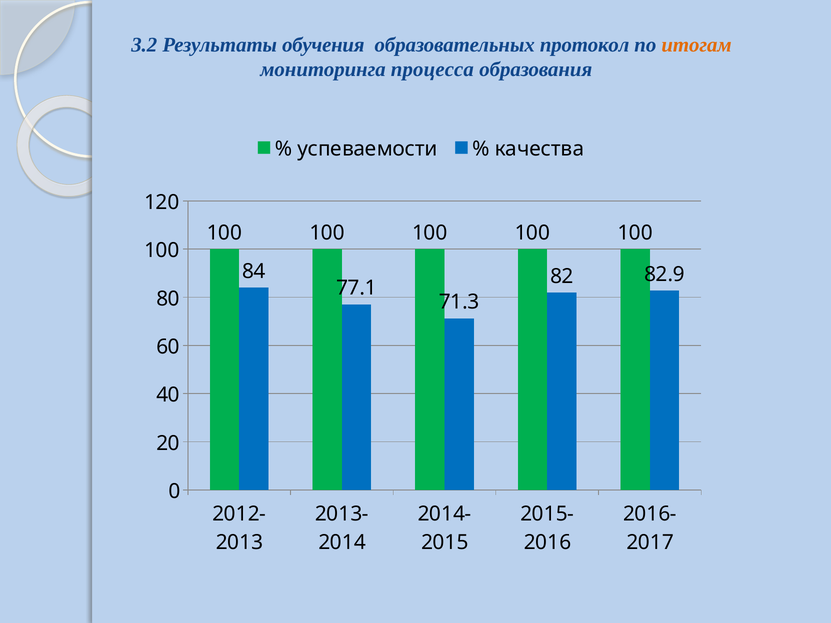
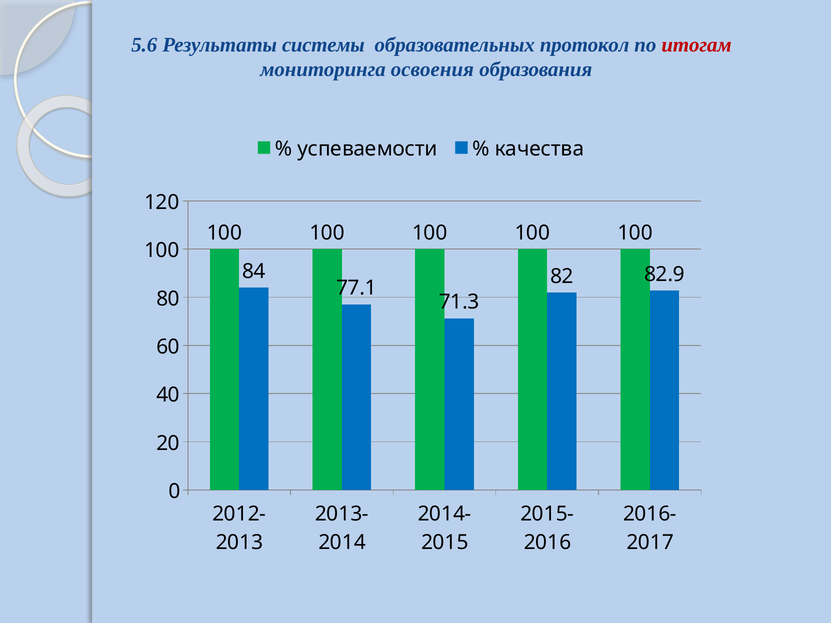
3.2: 3.2 -> 5.6 (144, 45)
обучения: обучения -> системы (323, 45)
итогам colour: orange -> red (697, 45)
процесса: процесса -> освоения (432, 70)
